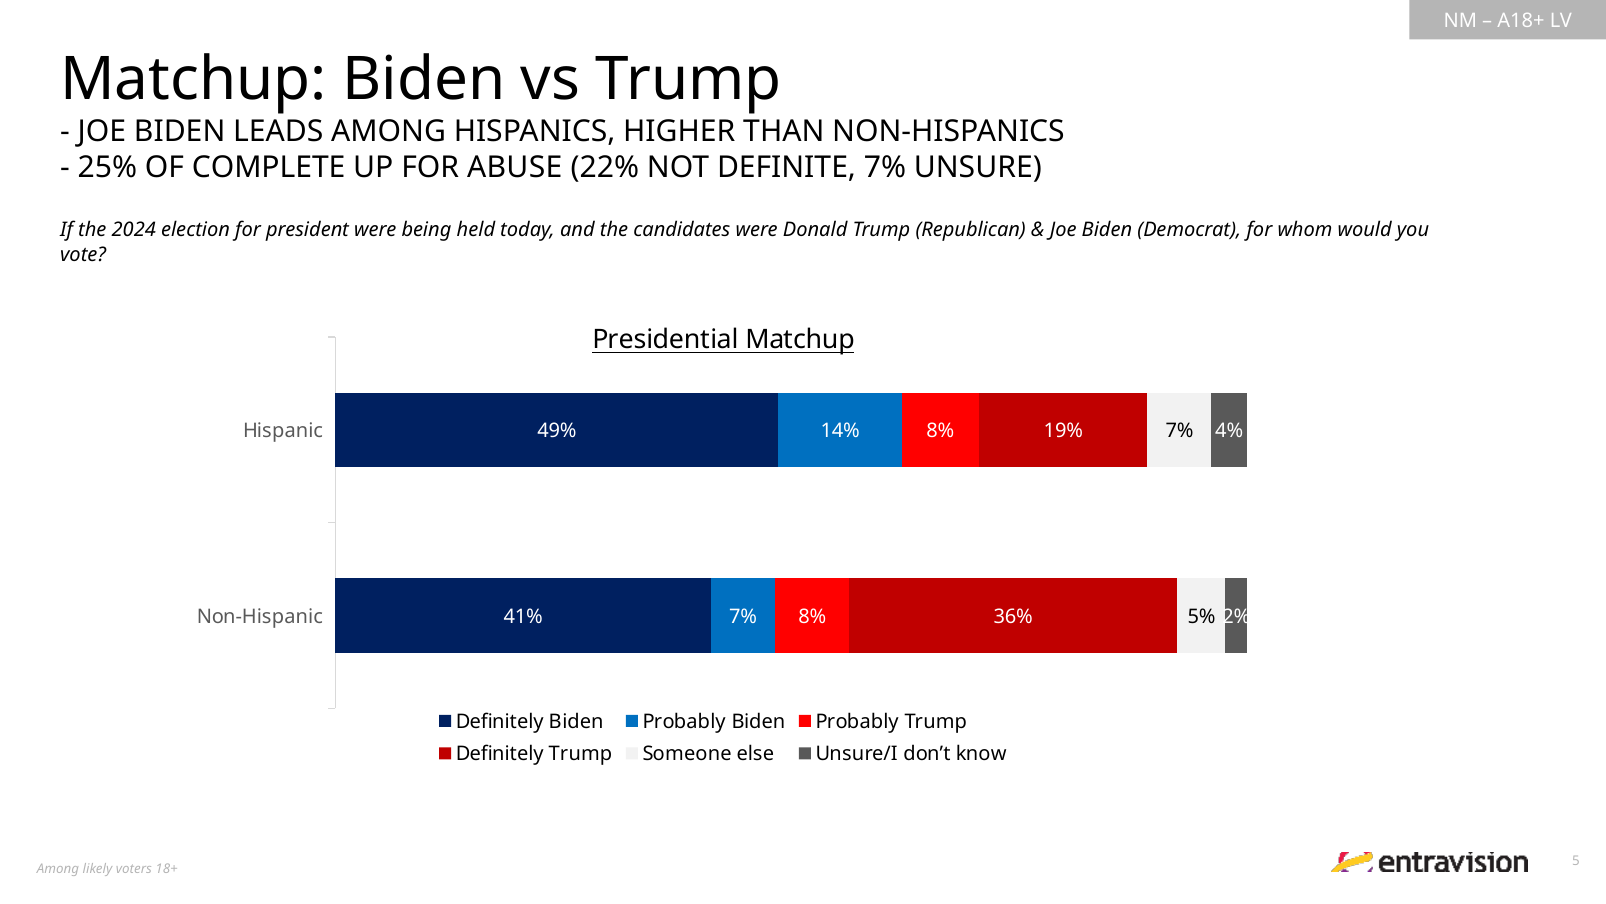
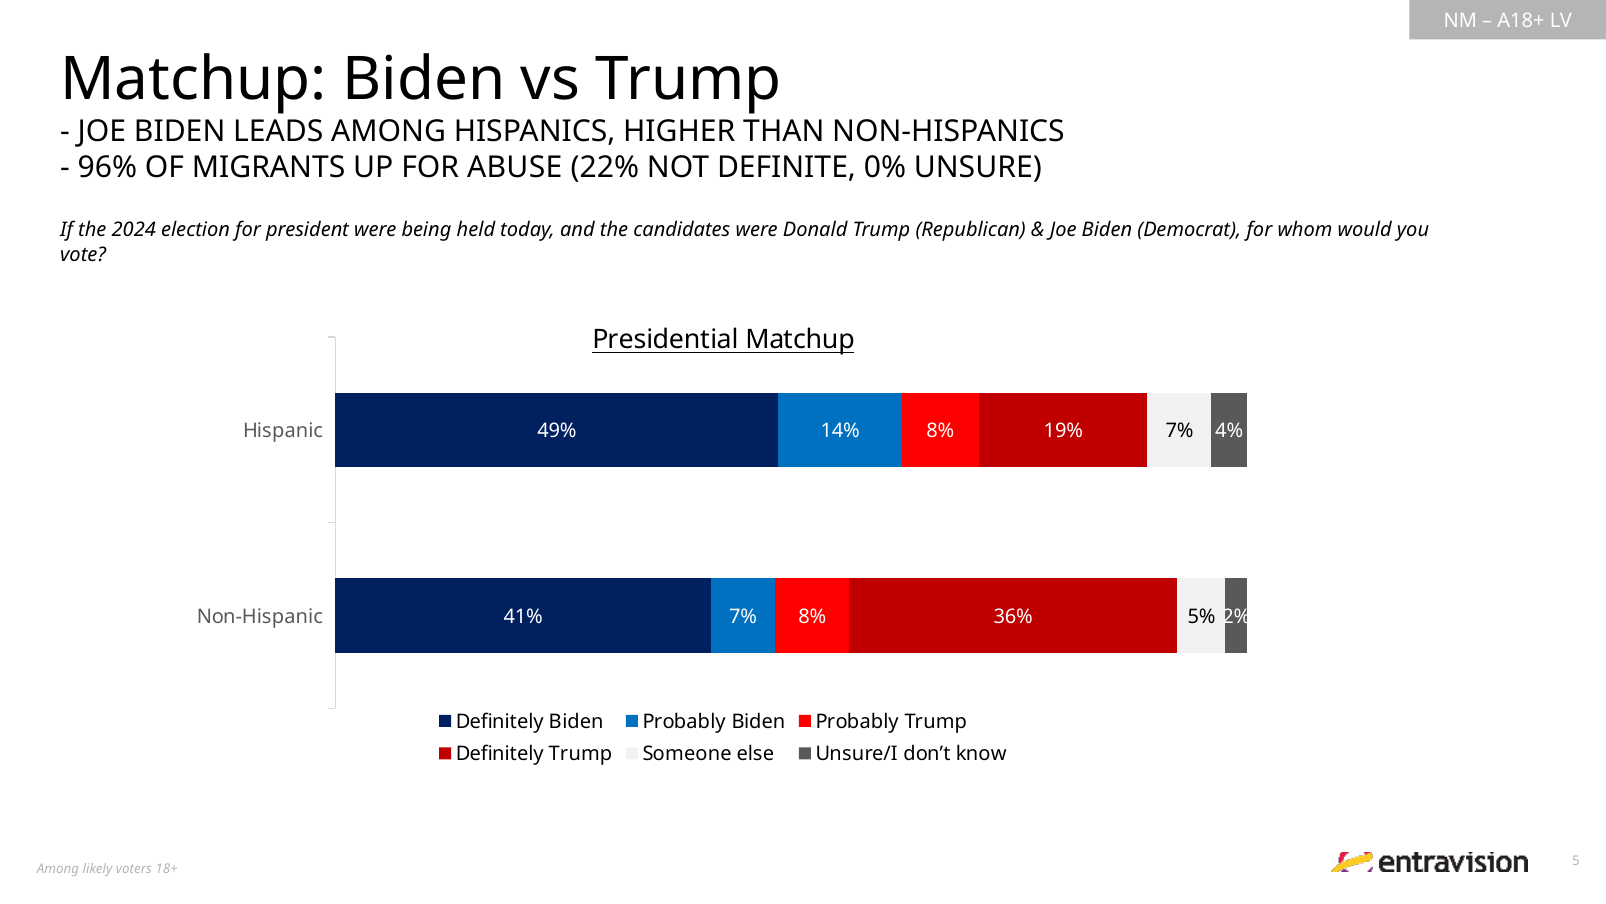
25%: 25% -> 96% (107, 168)
COMPLETE: COMPLETE -> MIGRANTS (269, 168)
DEFINITE 7%: 7% -> 0% (885, 168)
